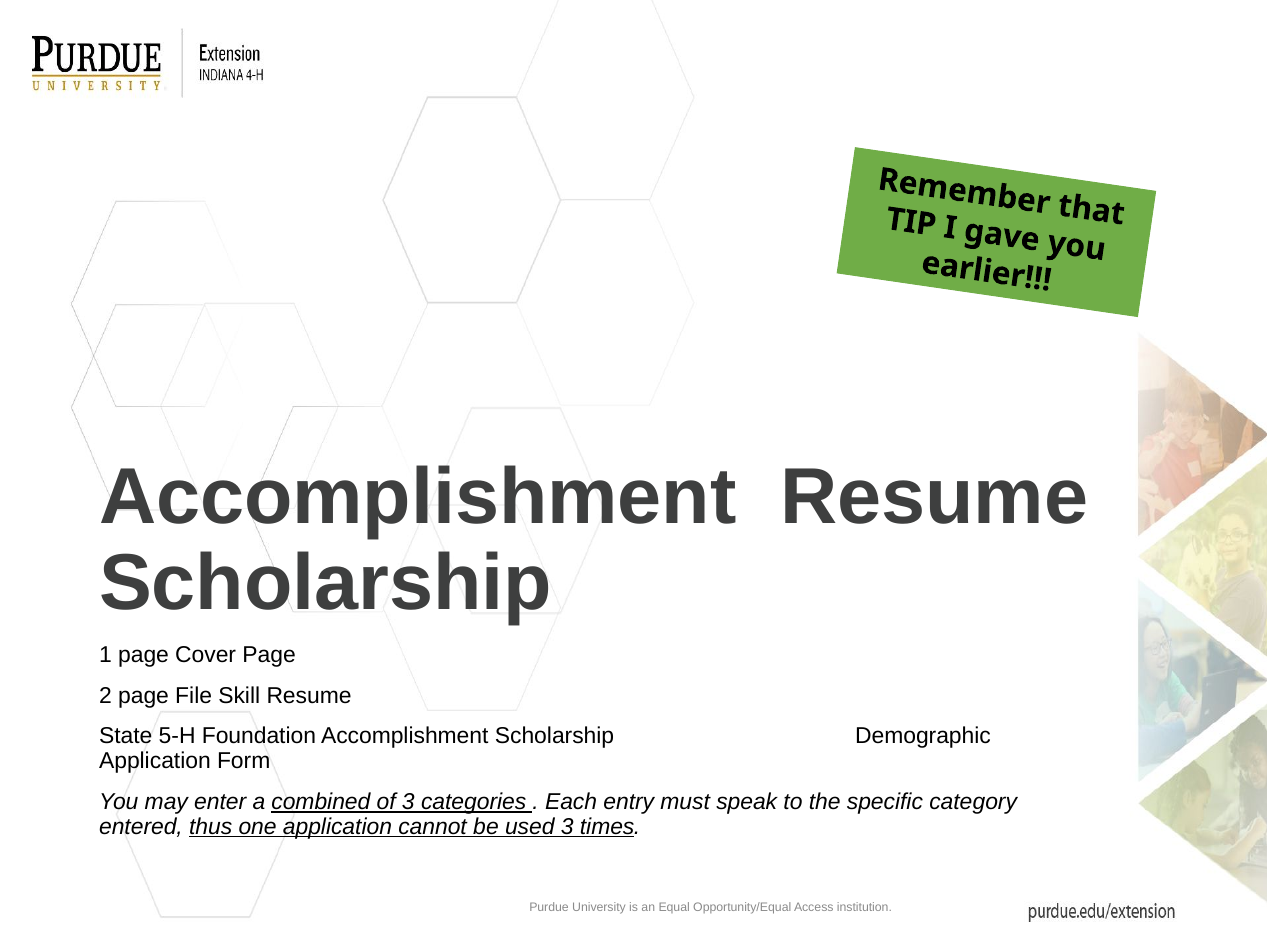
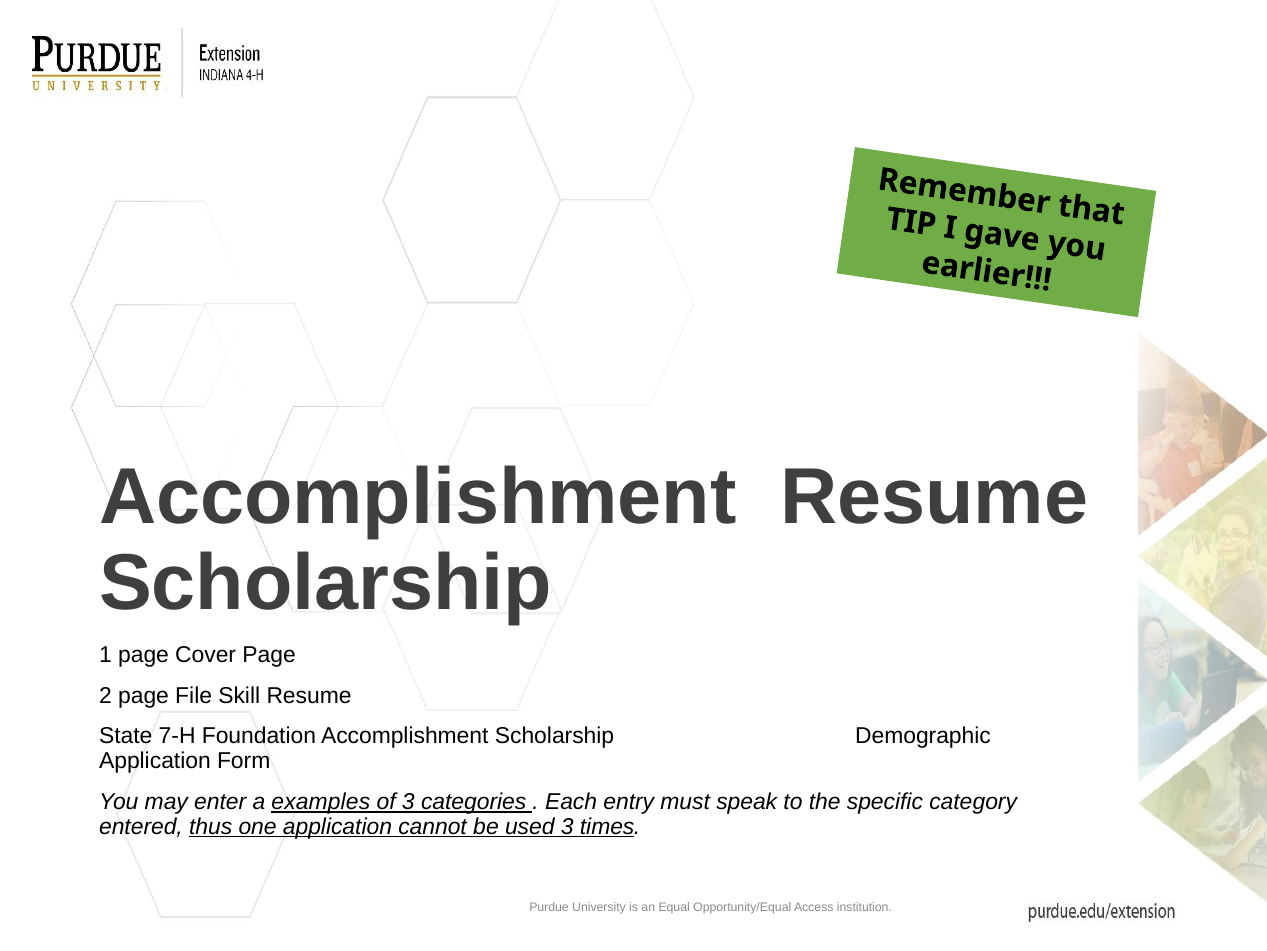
5-H: 5-H -> 7-H (177, 736)
combined: combined -> examples (321, 801)
